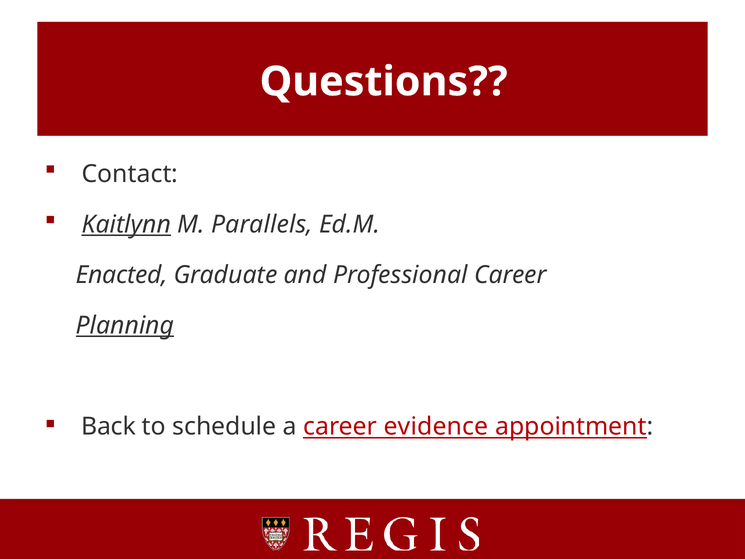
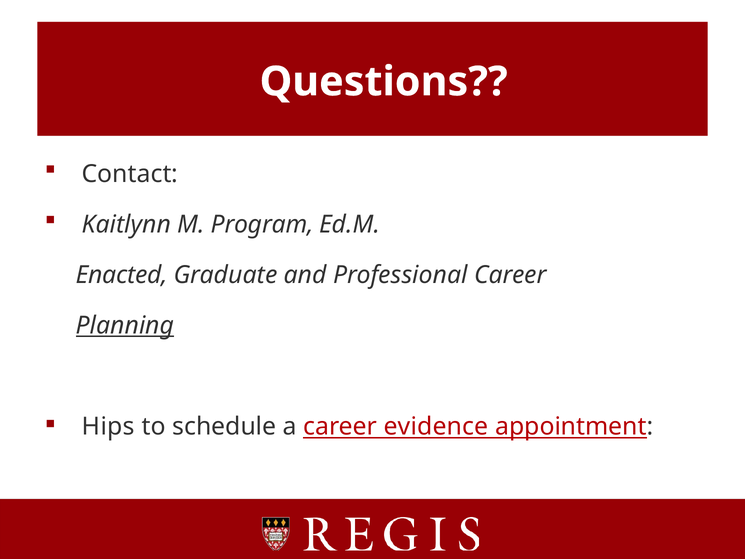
Kaitlynn underline: present -> none (126, 224)
Parallels: Parallels -> Program (262, 224)
Back: Back -> Hips (108, 426)
